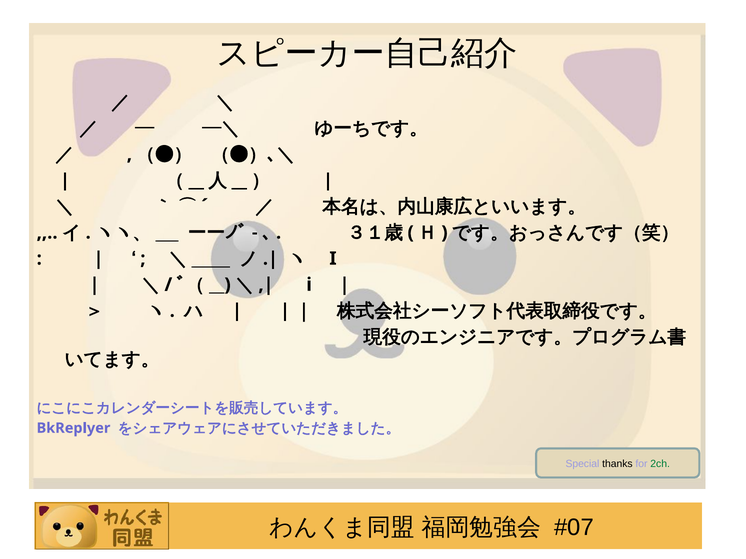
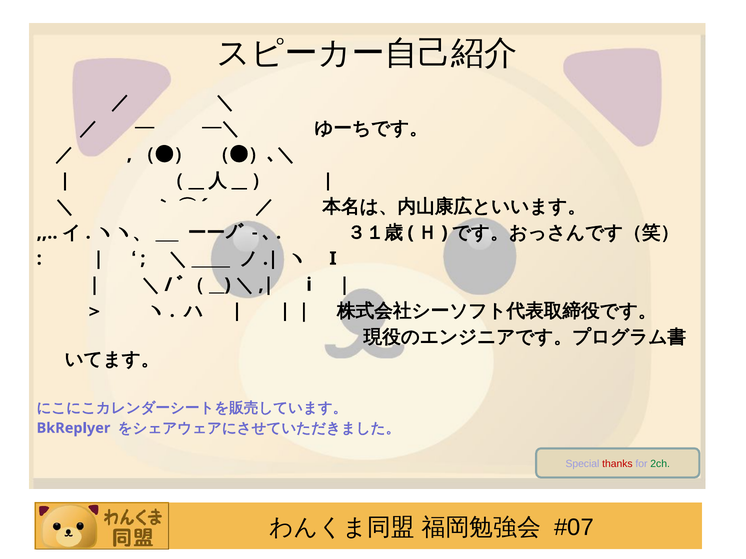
thanks colour: black -> red (617, 464)
